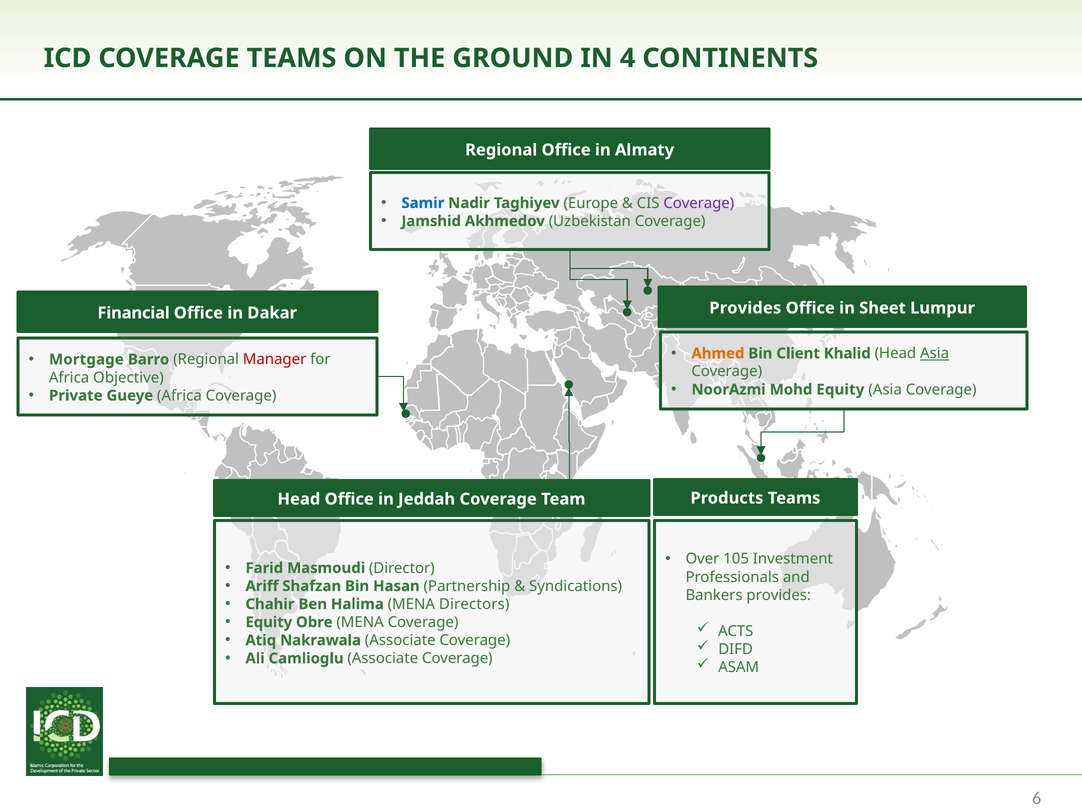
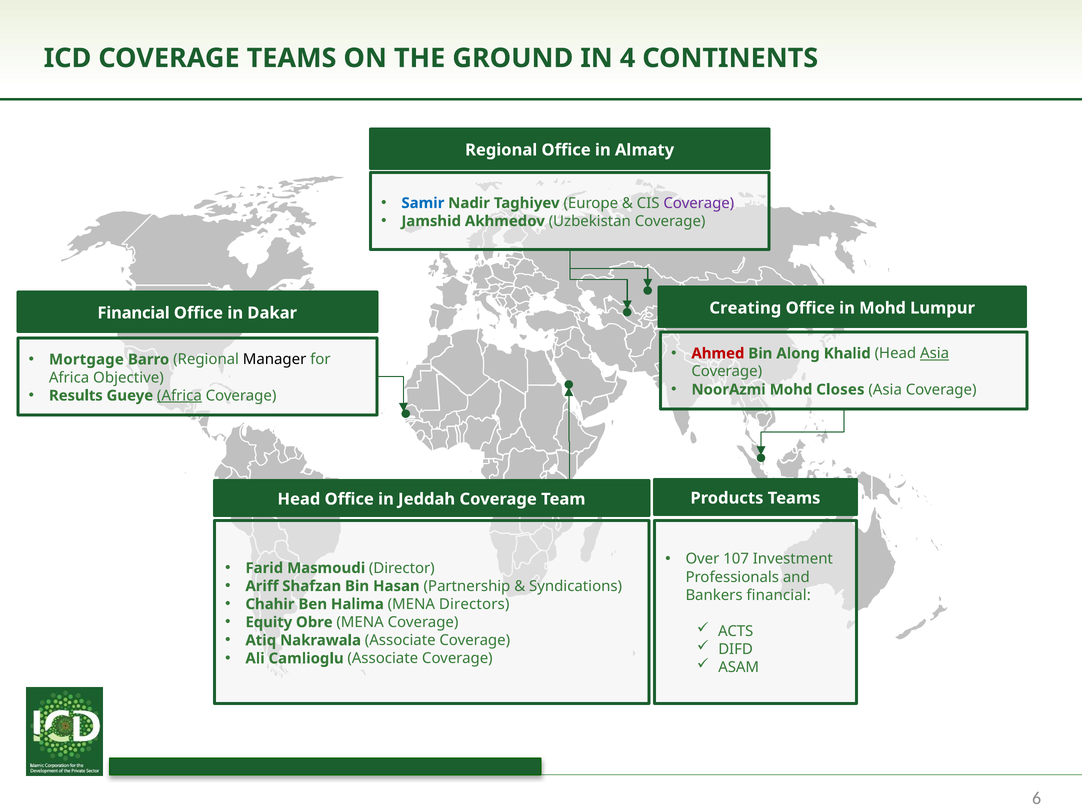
Provides: Provides -> Creating (745, 308)
in Sheet: Sheet -> Mohd (883, 308)
Ahmed colour: orange -> red (718, 353)
Client: Client -> Along (798, 353)
Manager colour: red -> black (275, 359)
Mohd Equity: Equity -> Closes (840, 389)
Private: Private -> Results (76, 395)
Africa underline: none -> present (179, 395)
105: 105 -> 107 (736, 559)
Bankers provides: provides -> financial (779, 595)
